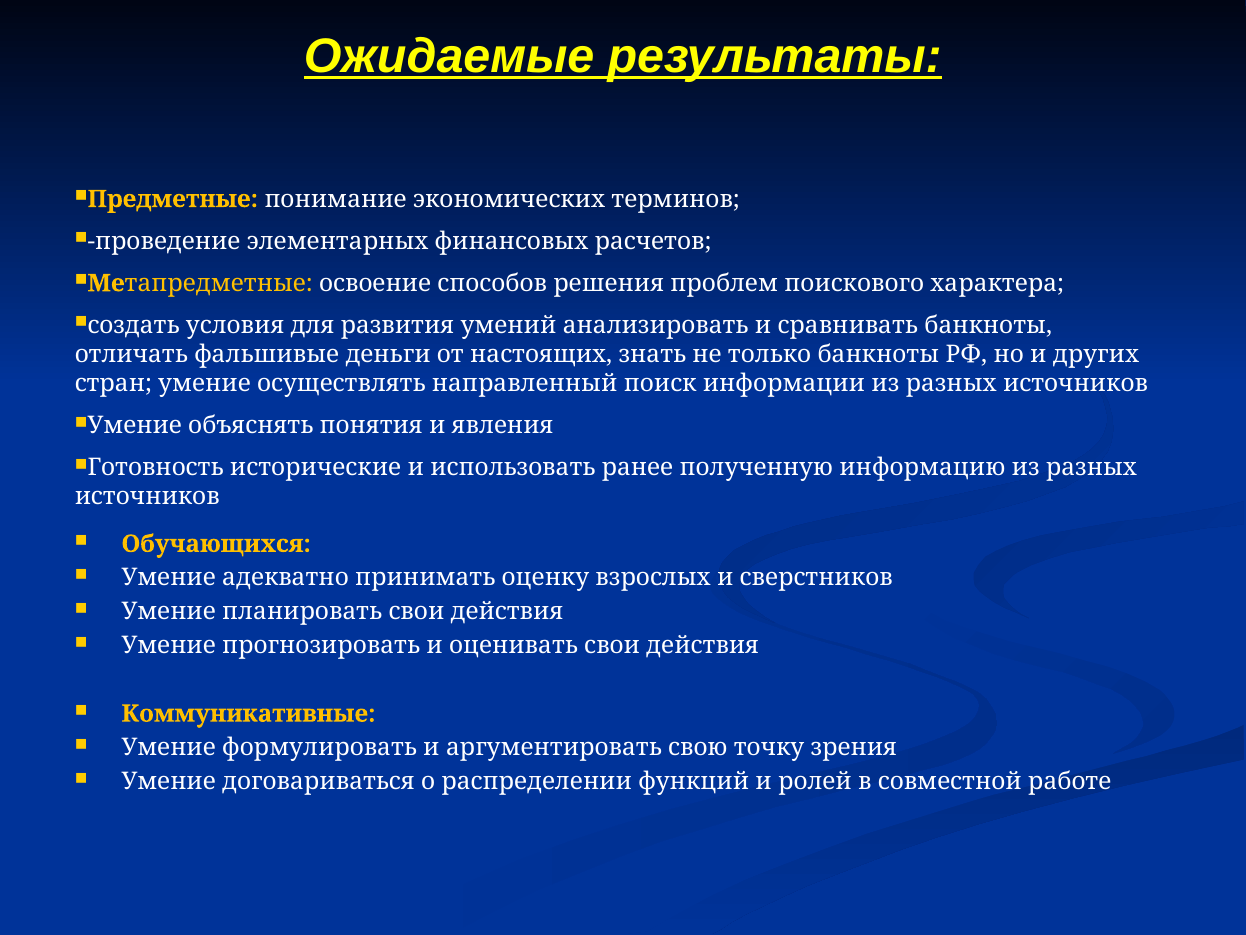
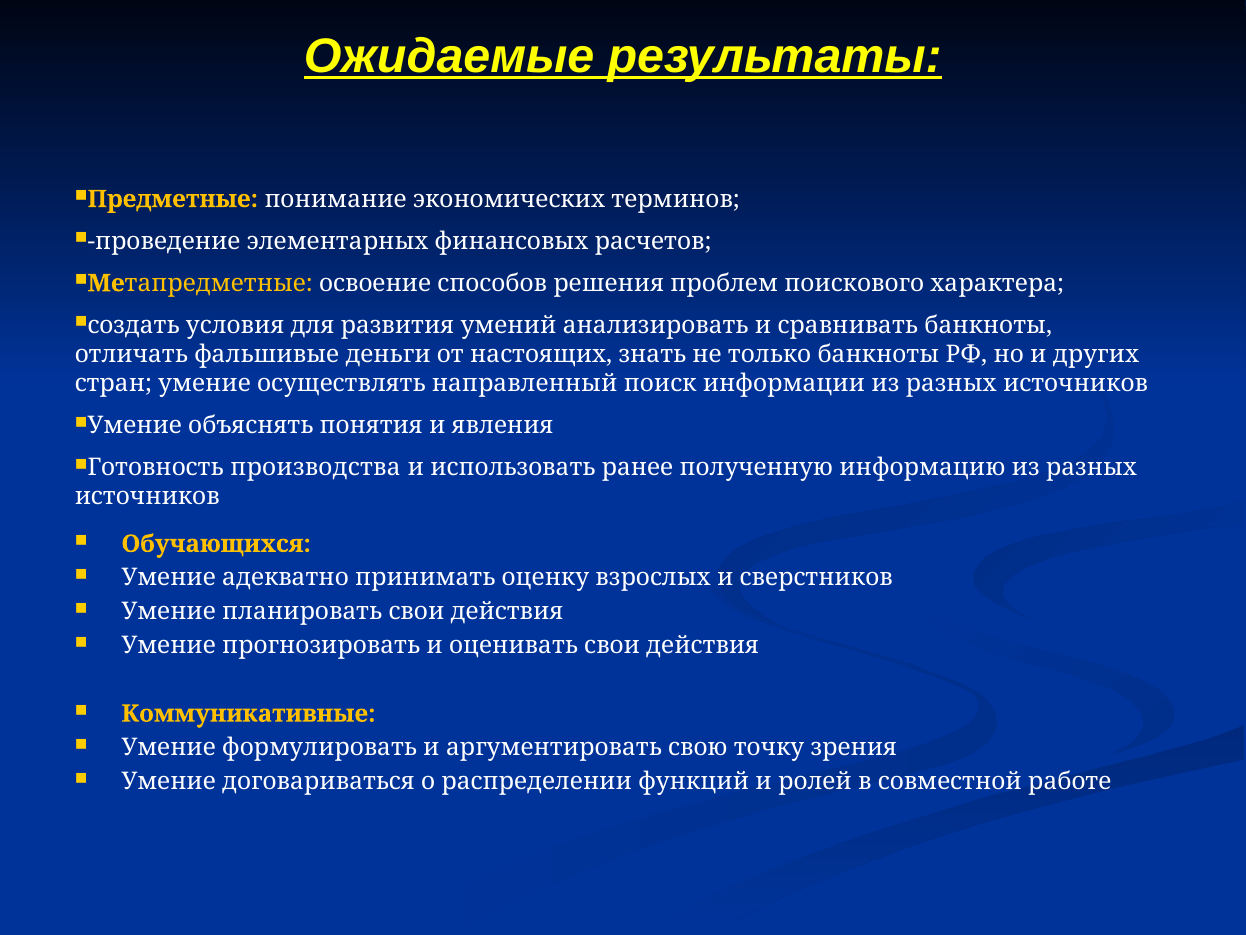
исторические: исторические -> производства (315, 468)
